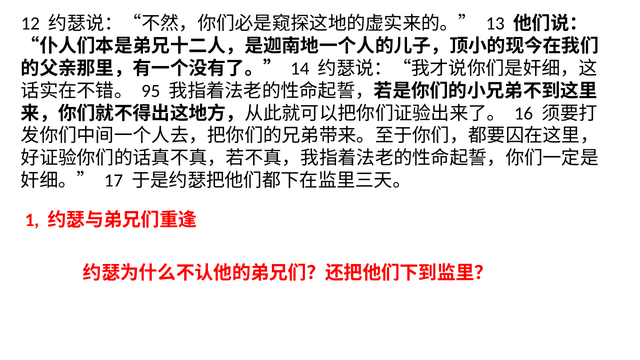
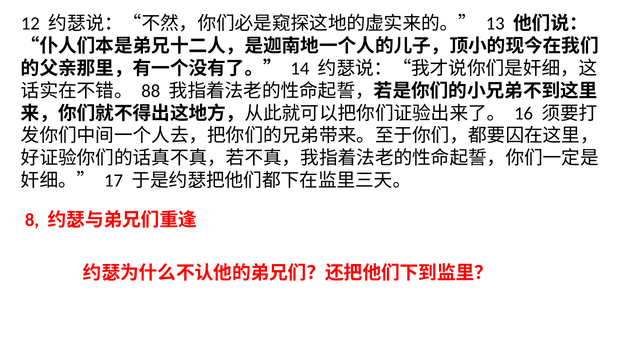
95: 95 -> 88 (151, 91)
1: 1 -> 8 (32, 220)
